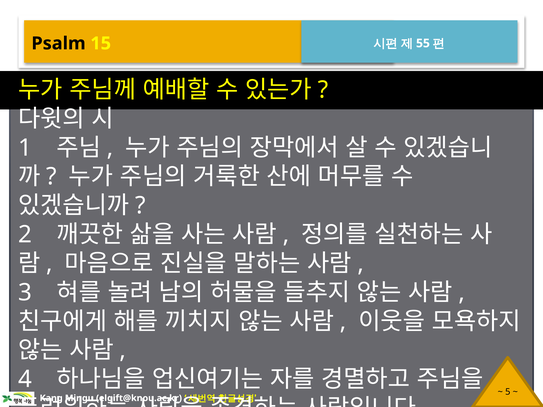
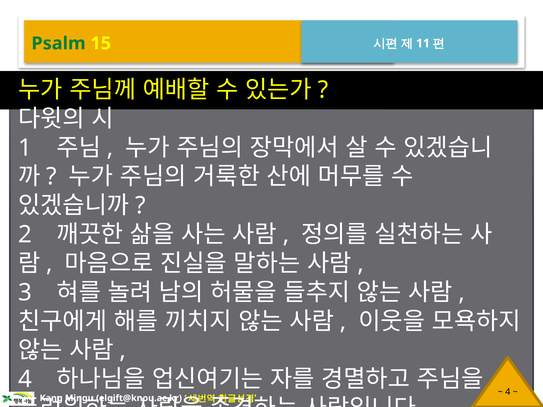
Psalm colour: black -> green (59, 43)
55: 55 -> 11 (423, 43)
5: 5 -> 4 (508, 392)
